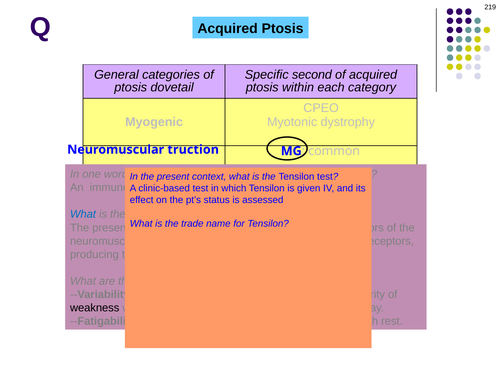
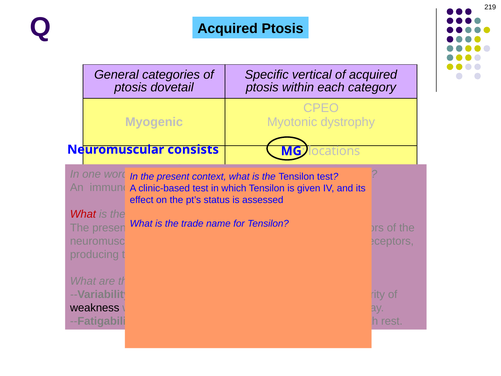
second: second -> vertical (312, 75)
truction: truction -> consists (193, 149)
common: common -> locations (334, 151)
What colour: blue -> red (83, 214)
